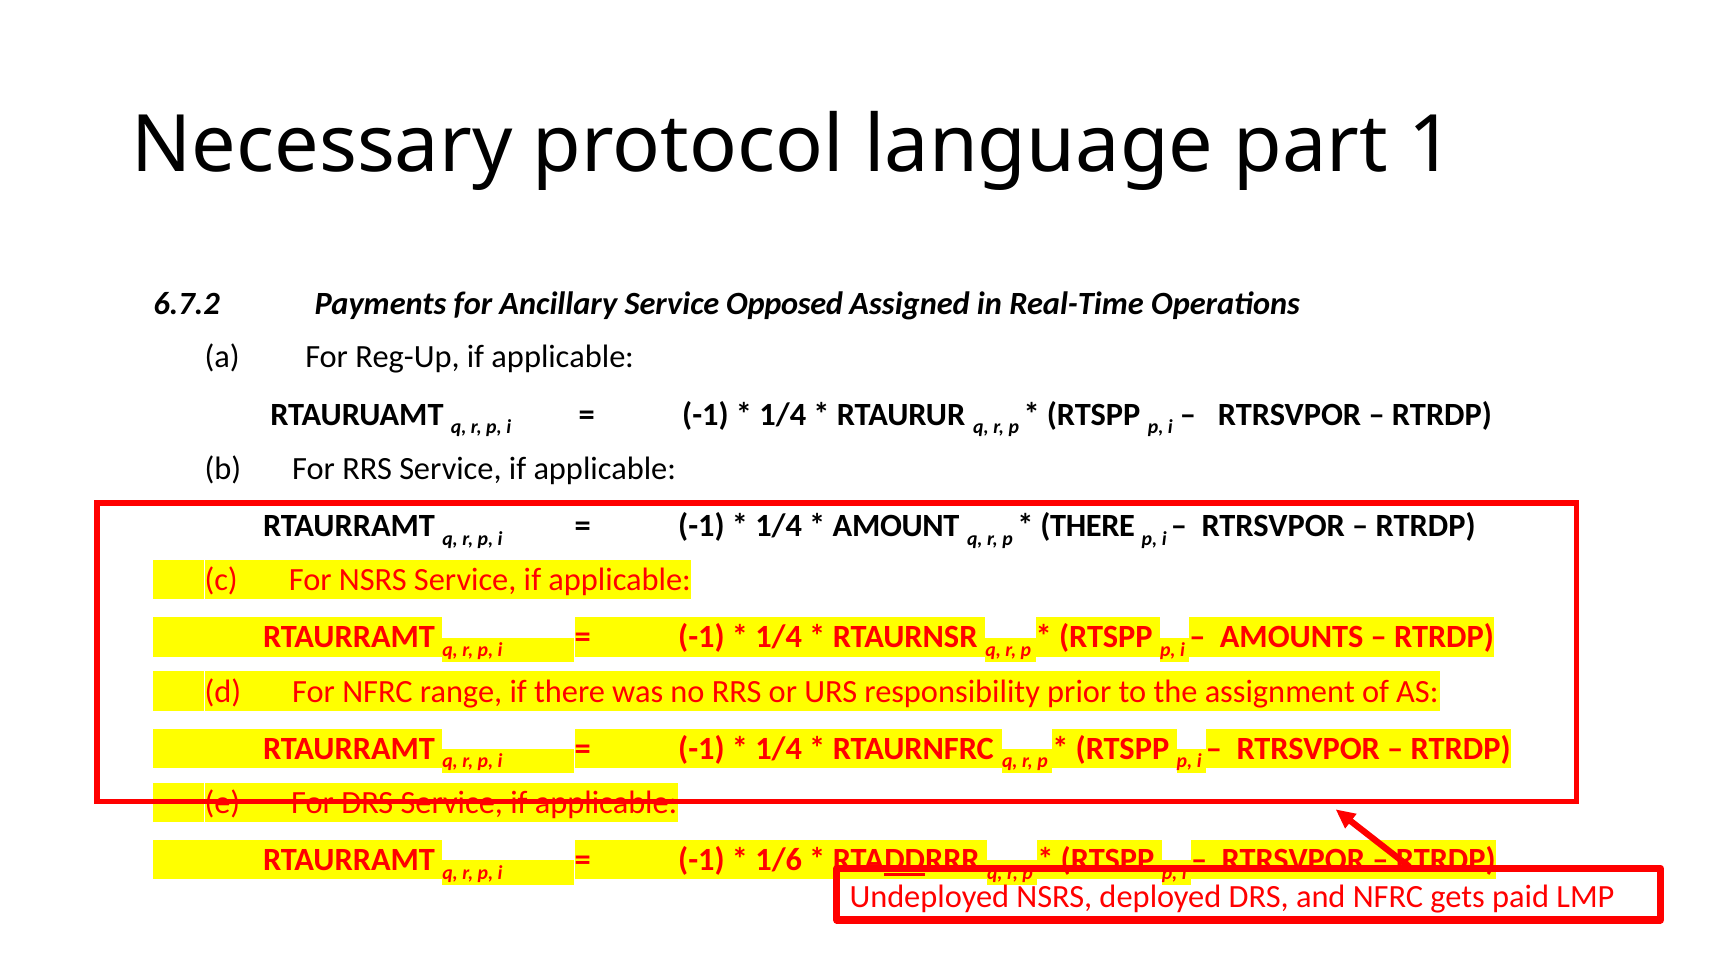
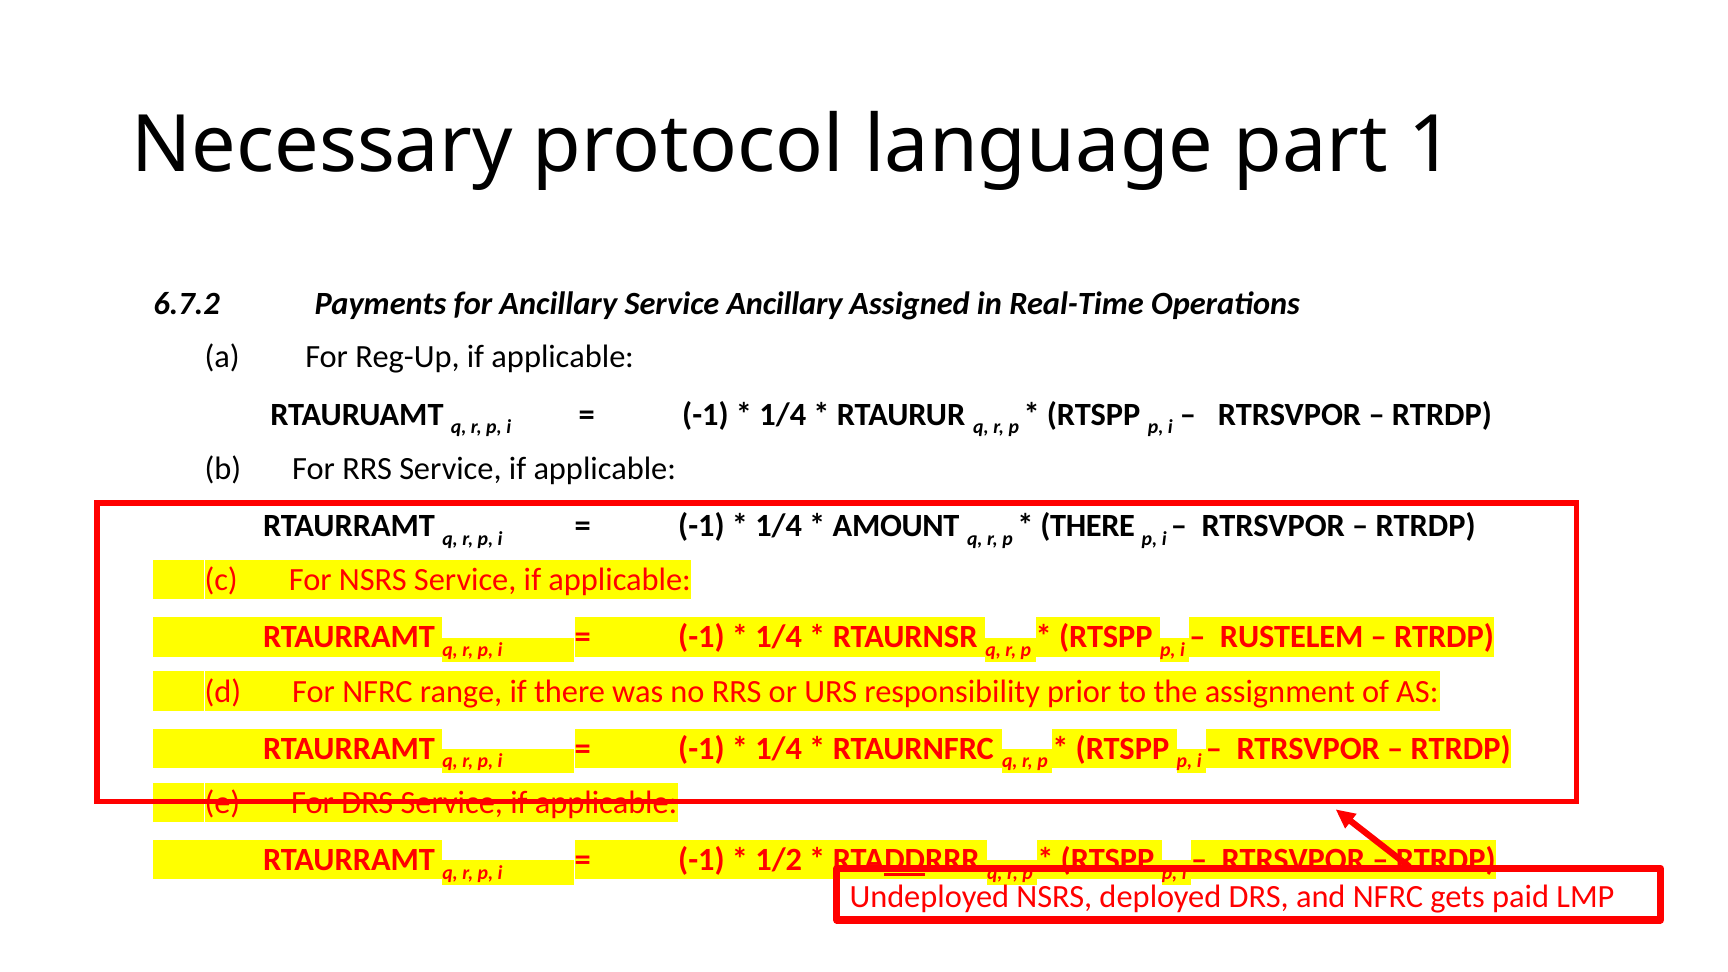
Service Opposed: Opposed -> Ancillary (785, 304)
AMOUNTS: AMOUNTS -> RUSTELEM (1292, 637)
1/6: 1/6 -> 1/2 (779, 860)
